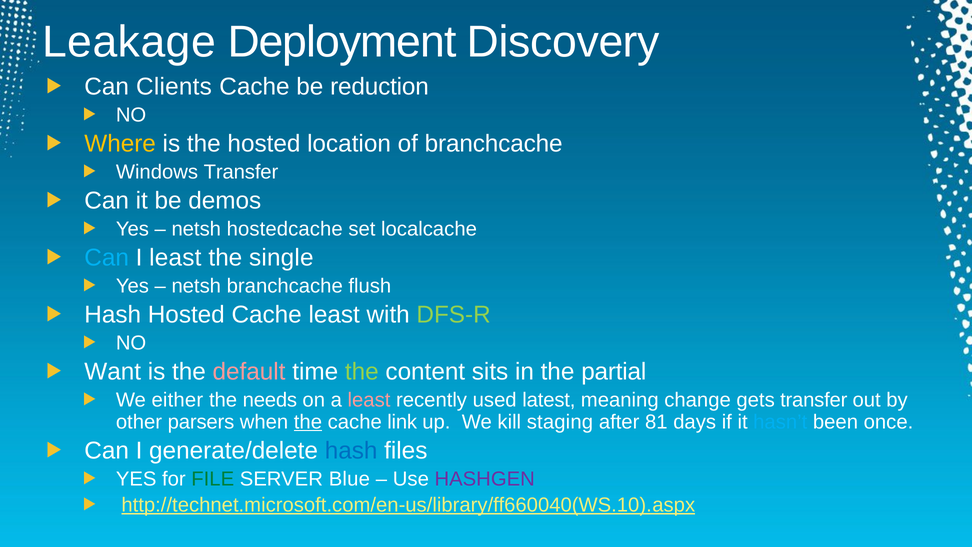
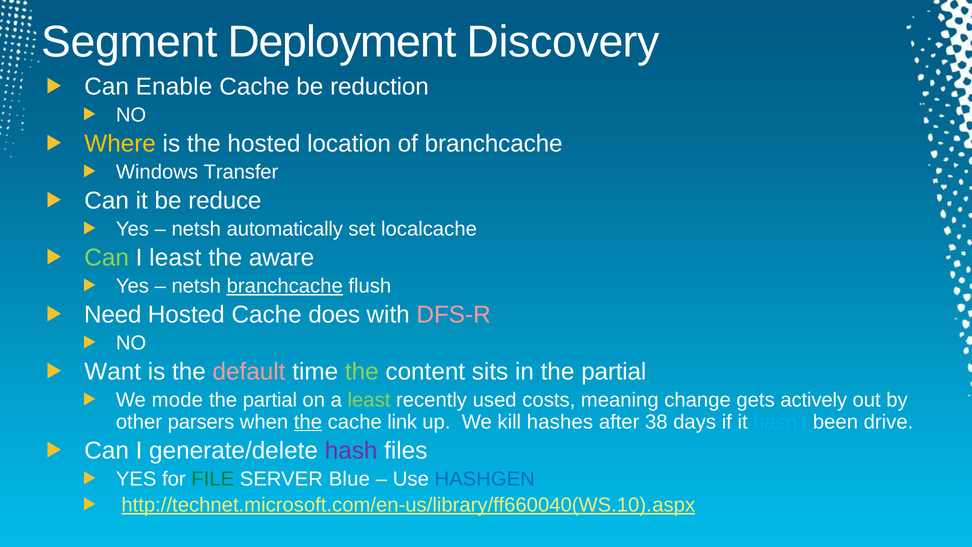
Leakage: Leakage -> Segment (129, 42)
Clients: Clients -> Enable (174, 87)
demos: demos -> reduce (225, 201)
hostedcache: hostedcache -> automatically (285, 229)
Can colour: light blue -> light green (107, 258)
single: single -> aware (282, 258)
branchcache underline: none -> present (285, 286)
Hash: Hash -> Need (113, 315)
Cache least: least -> does (334, 315)
DFS-R colour: light green -> pink (454, 315)
either: either -> mode (177, 400)
needs: needs -> partial (270, 400)
least colour: pink -> light green (369, 400)
latest: latest -> costs (549, 400)
gets transfer: transfer -> actively (814, 400)
staging: staging -> hashes (560, 422)
81: 81 -> 38 (656, 422)
once: once -> drive (888, 422)
hash colour: blue -> purple (351, 451)
HASHGEN colour: purple -> blue (485, 479)
